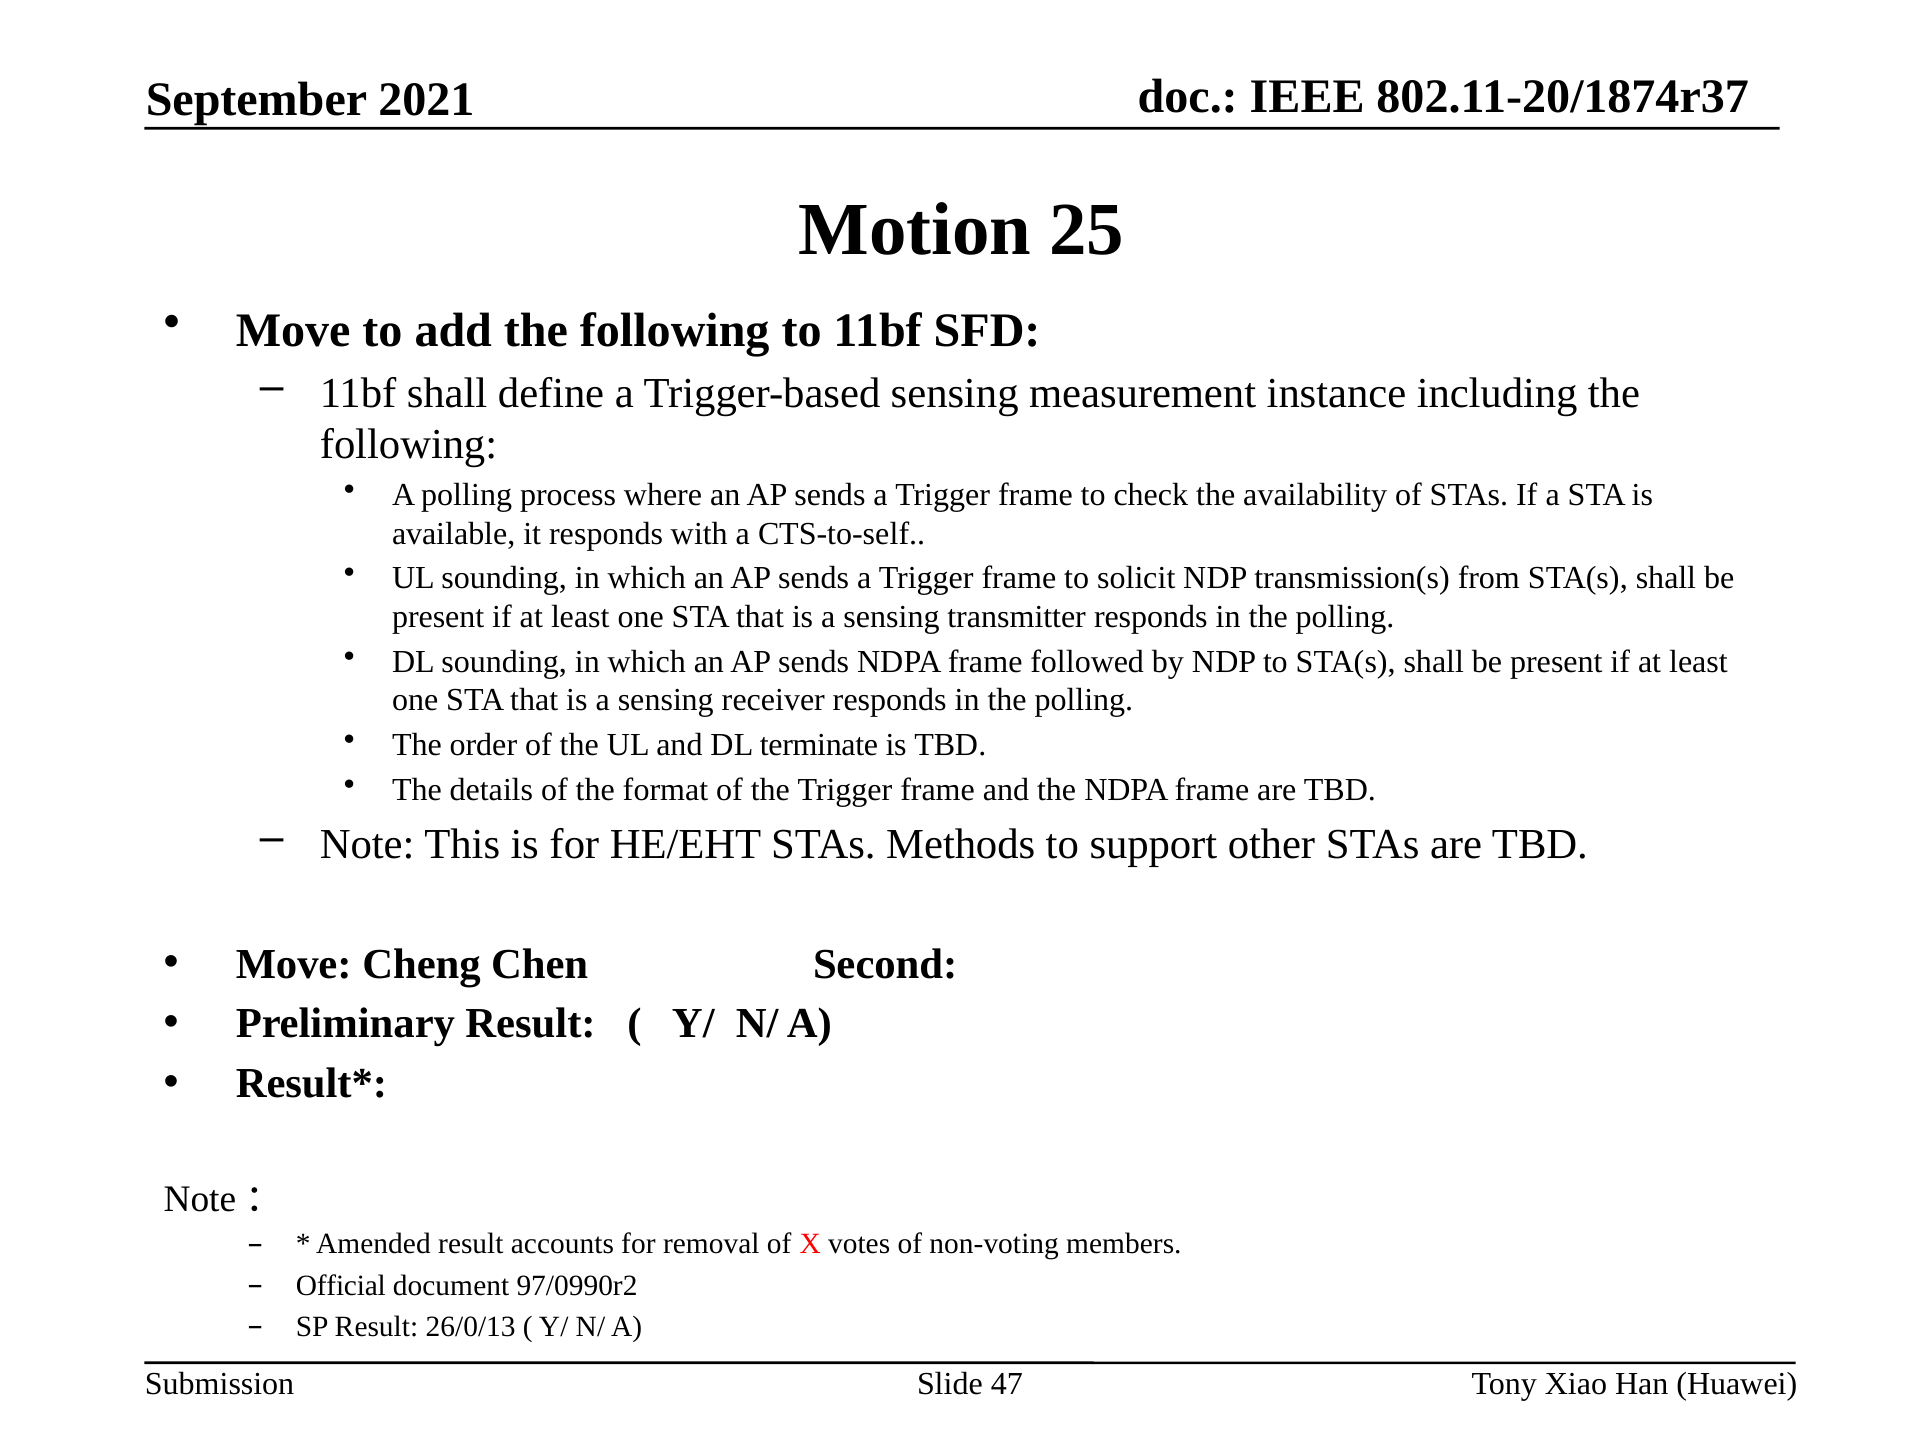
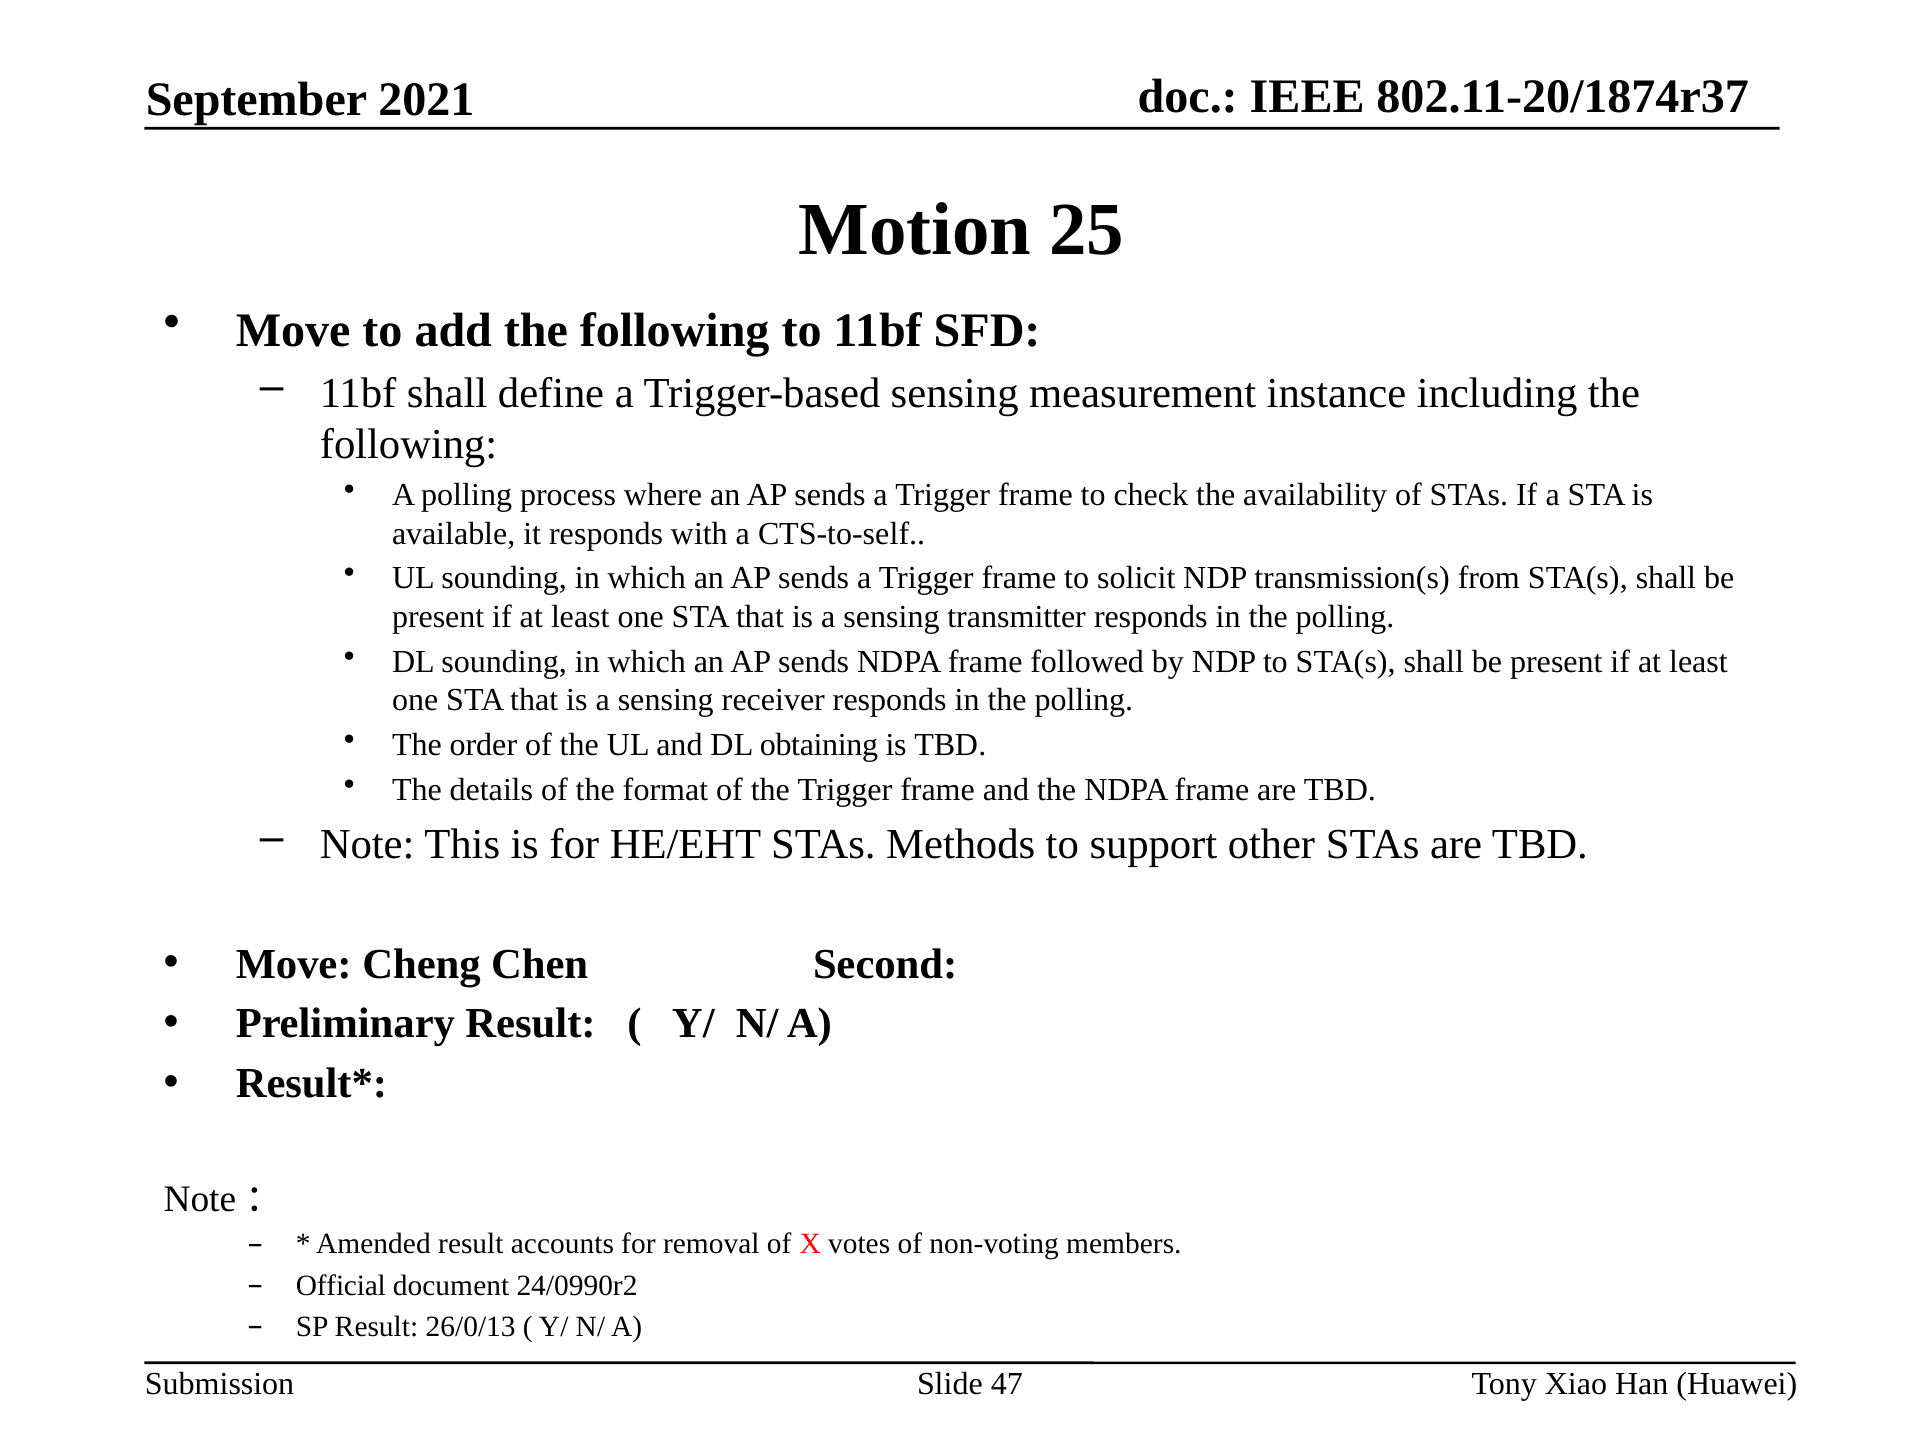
terminate: terminate -> obtaining (819, 745)
97/0990r2: 97/0990r2 -> 24/0990r2 (577, 1285)
